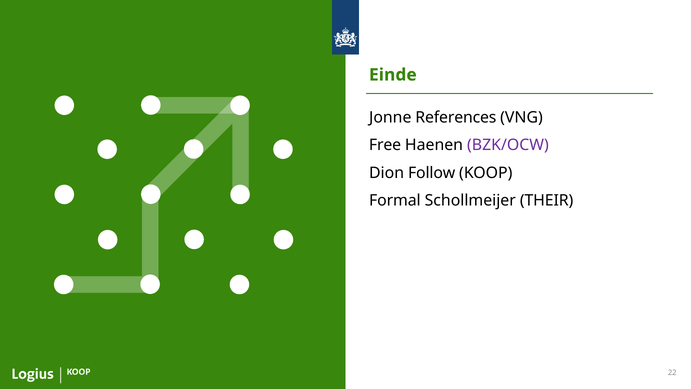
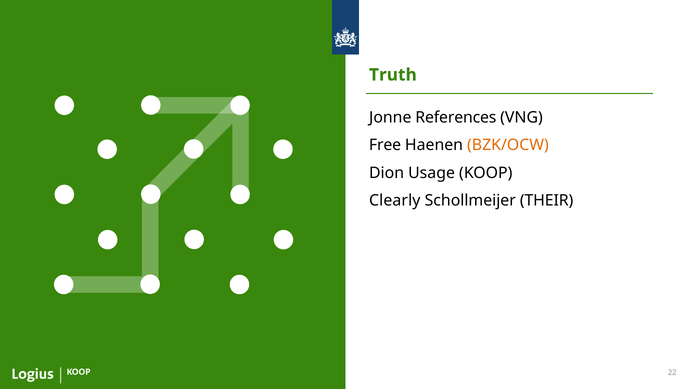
Einde: Einde -> Truth (393, 75)
BZK/OCW colour: purple -> orange (508, 145)
Follow: Follow -> Usage (432, 173)
Formal: Formal -> Clearly (395, 200)
